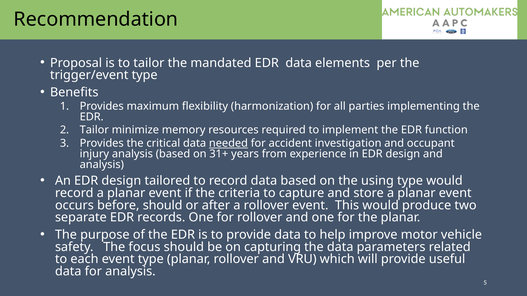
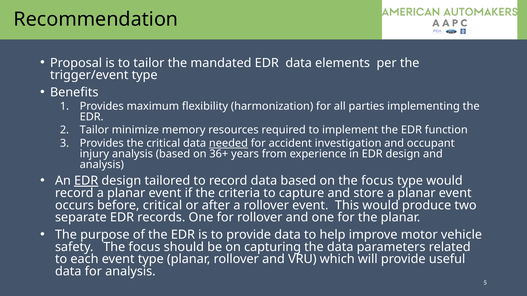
31+: 31+ -> 36+ (219, 154)
EDR underline: none -> present (86, 181)
on the using: using -> focus (377, 181)
before should: should -> critical (162, 206)
